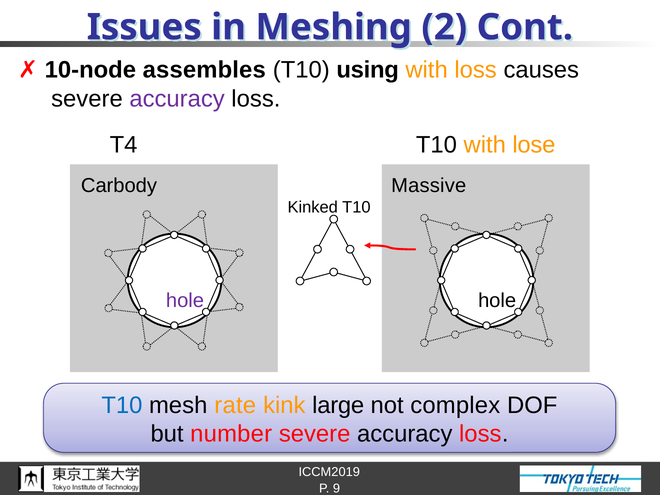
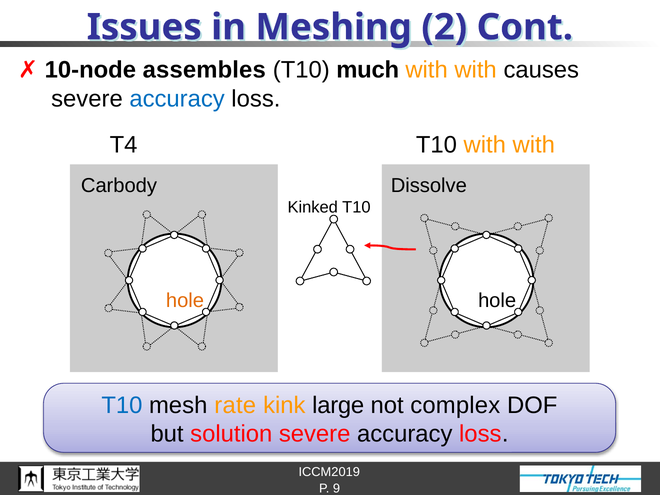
using: using -> much (368, 70)
loss: loss -> with (476, 70)
accuracy colour: purple -> blue (177, 99)
T10 with lose: lose -> with (534, 145)
Massive: Massive -> Dissolve (429, 186)
hole colour: purple -> orange (185, 301)
number: number -> solution (231, 434)
